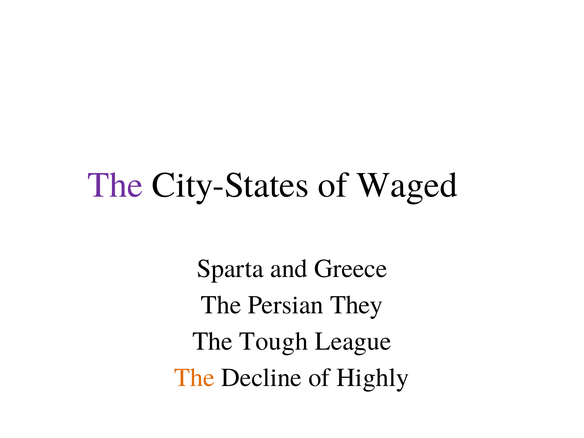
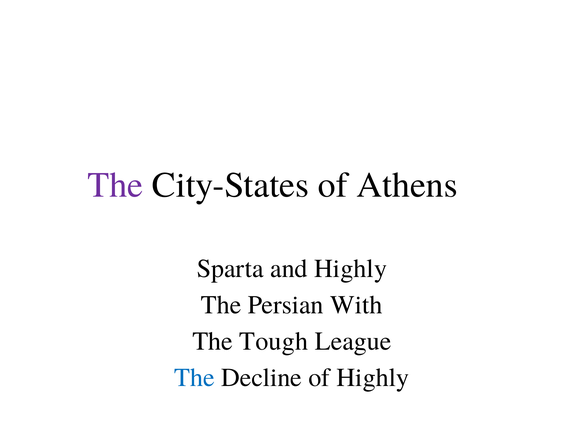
Waged: Waged -> Athens (407, 185)
and Greece: Greece -> Highly (351, 269)
They: They -> With (356, 305)
The colour: orange -> blue (194, 378)
